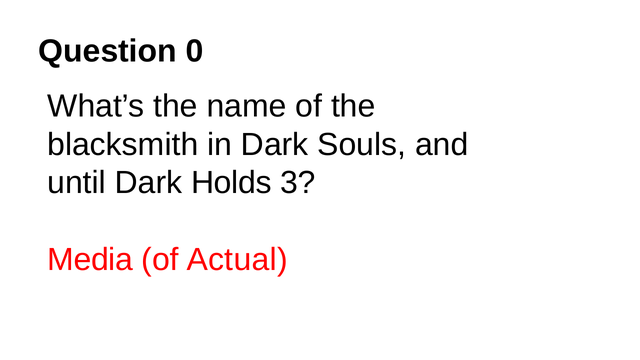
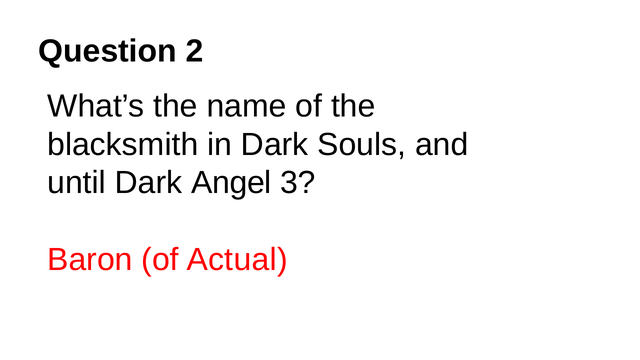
0: 0 -> 2 (195, 51)
Holds: Holds -> Angel (231, 183)
Media: Media -> Baron (90, 260)
